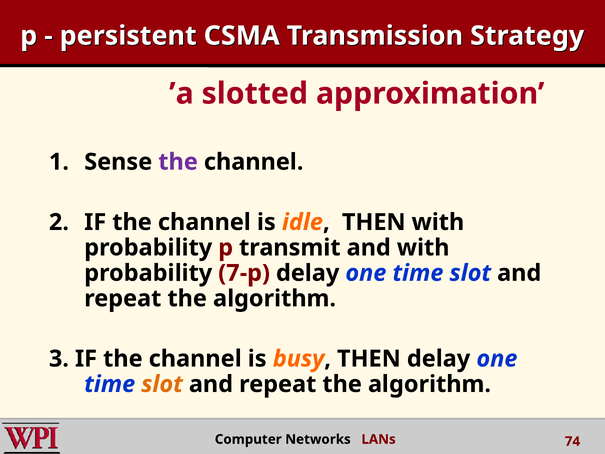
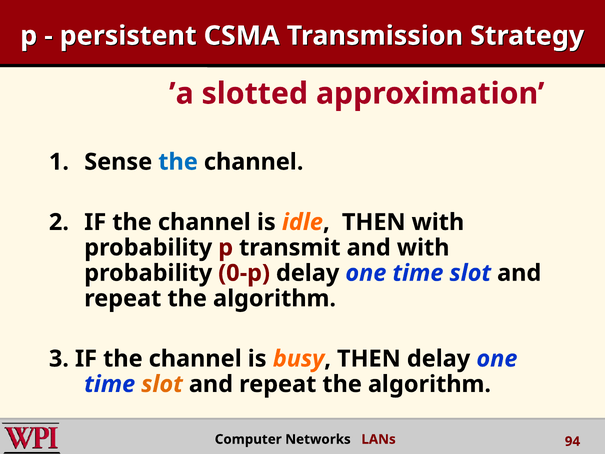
the colour: purple -> blue (178, 162)
7-p: 7-p -> 0-p (244, 273)
74: 74 -> 94 (572, 441)
